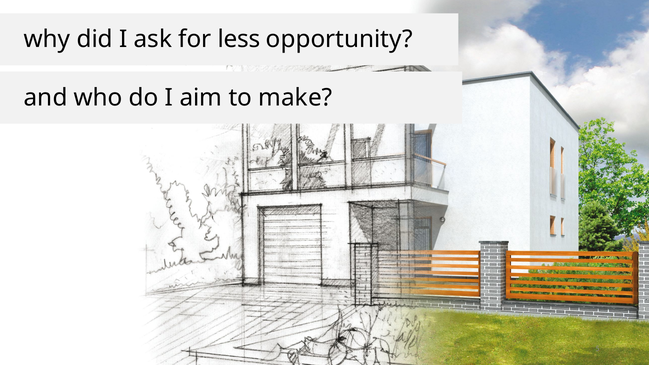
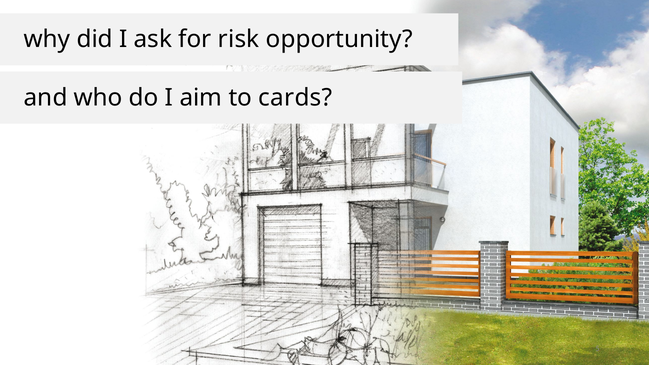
less: less -> risk (239, 39)
make: make -> cards (295, 98)
